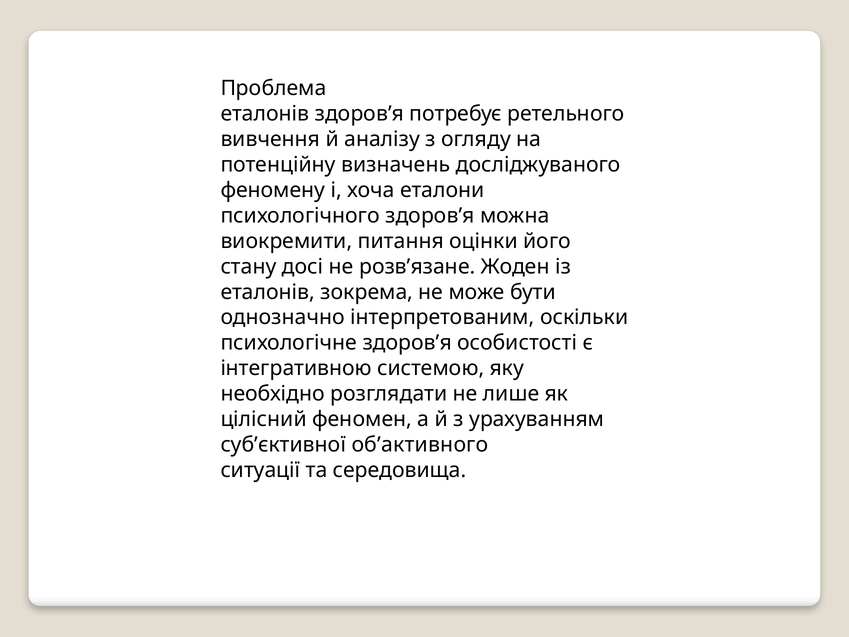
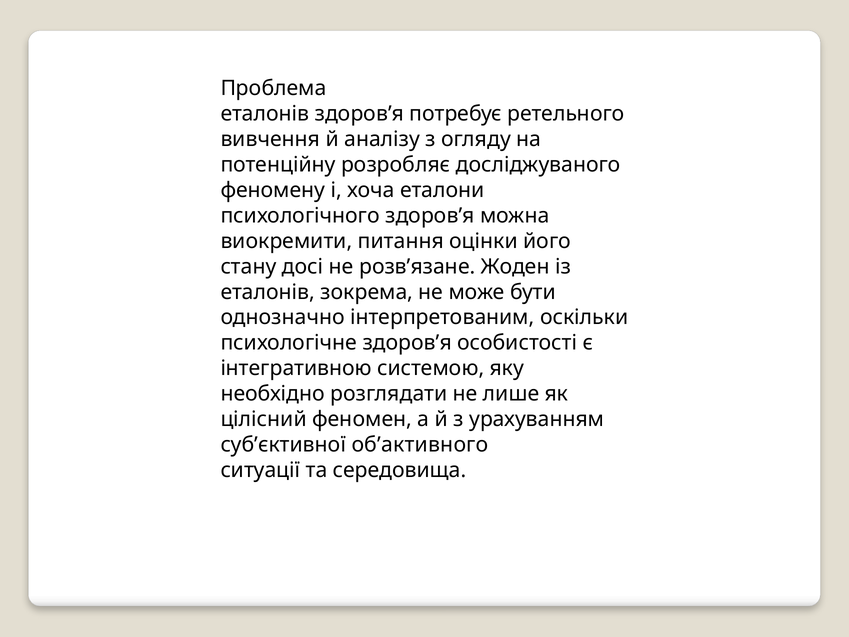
визначень: визначень -> розробляє (396, 165)
